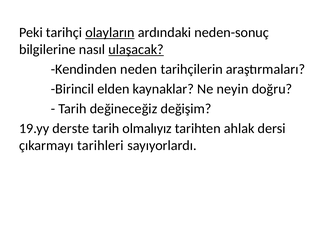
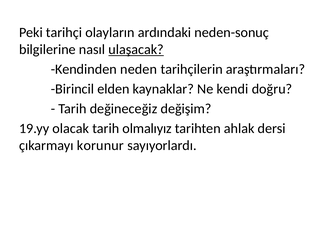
olayların underline: present -> none (110, 33)
neyin: neyin -> kendi (233, 89)
derste: derste -> olacak (71, 129)
tarihleri: tarihleri -> korunur (100, 146)
